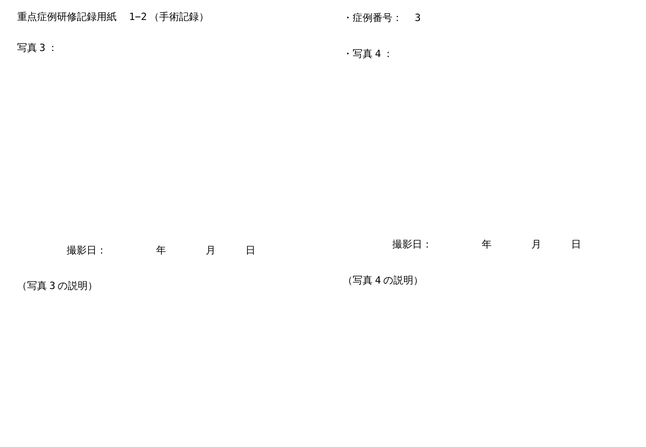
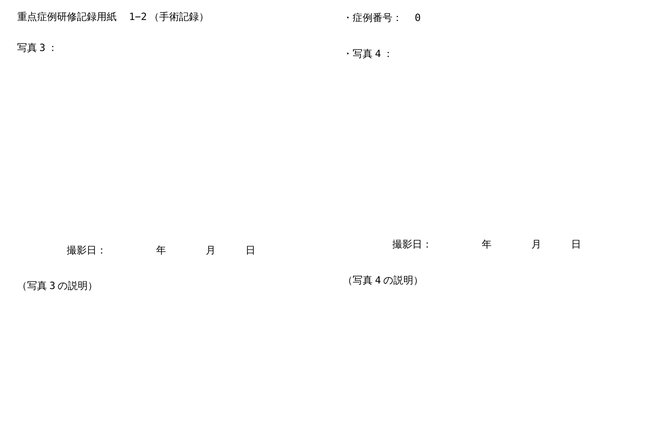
3: 3 -> 0 (418, 18)
